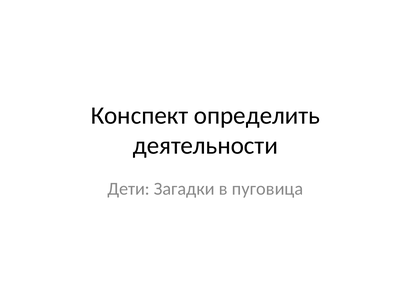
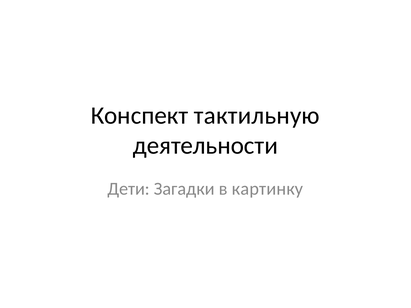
определить: определить -> тактильную (257, 115)
пуговица: пуговица -> картинку (268, 189)
